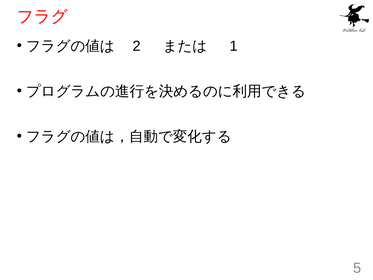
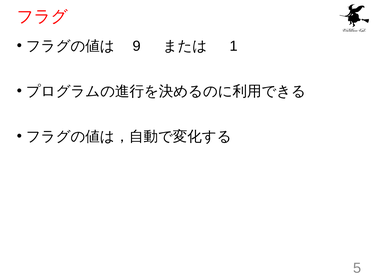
2: 2 -> 9 (137, 46)
